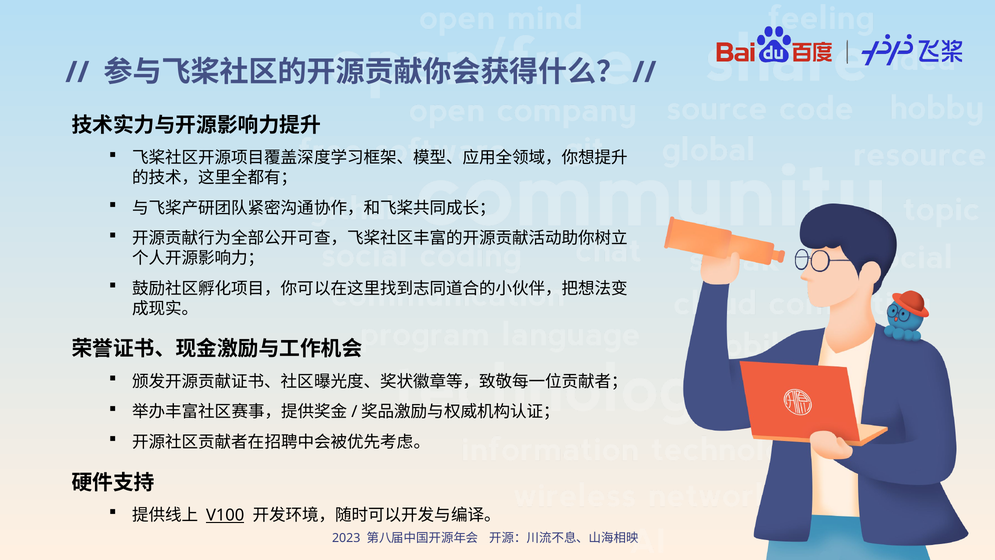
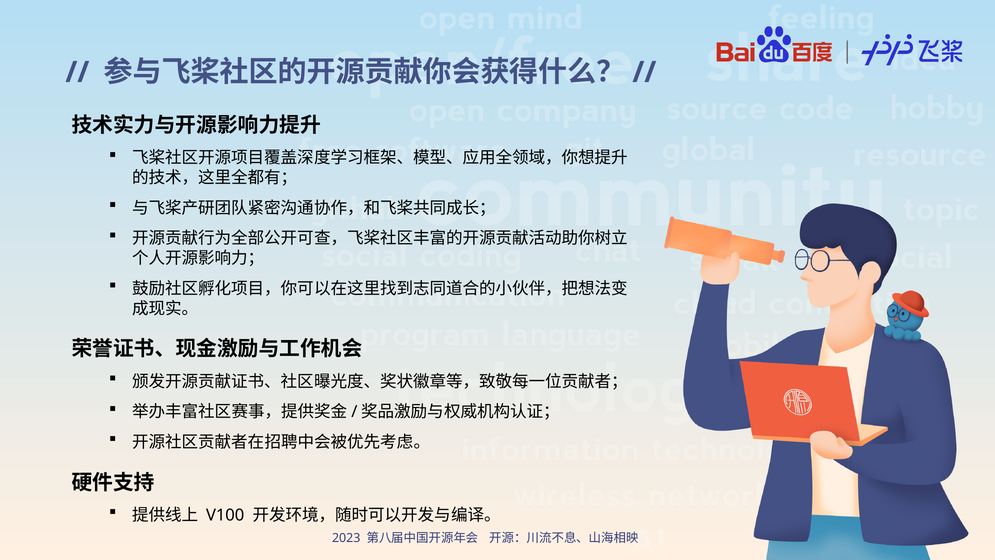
V100 underline: present -> none (225, 515)
